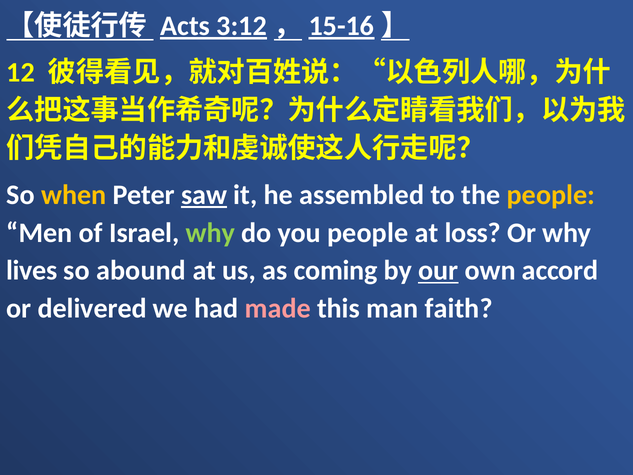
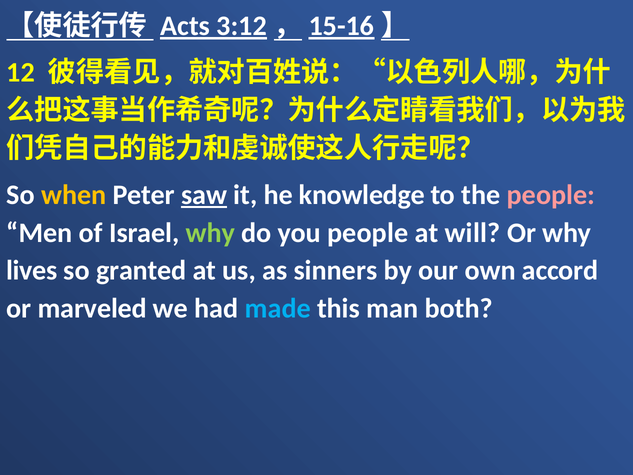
assembled: assembled -> knowledge (362, 195)
people colour: yellow -> pink (551, 195)
loss: loss -> will (473, 233)
abound: abound -> granted (141, 270)
coming: coming -> sinners (335, 270)
our underline: present -> none (438, 270)
delivered: delivered -> marveled (92, 308)
made colour: pink -> light blue (278, 308)
faith: faith -> both (459, 308)
